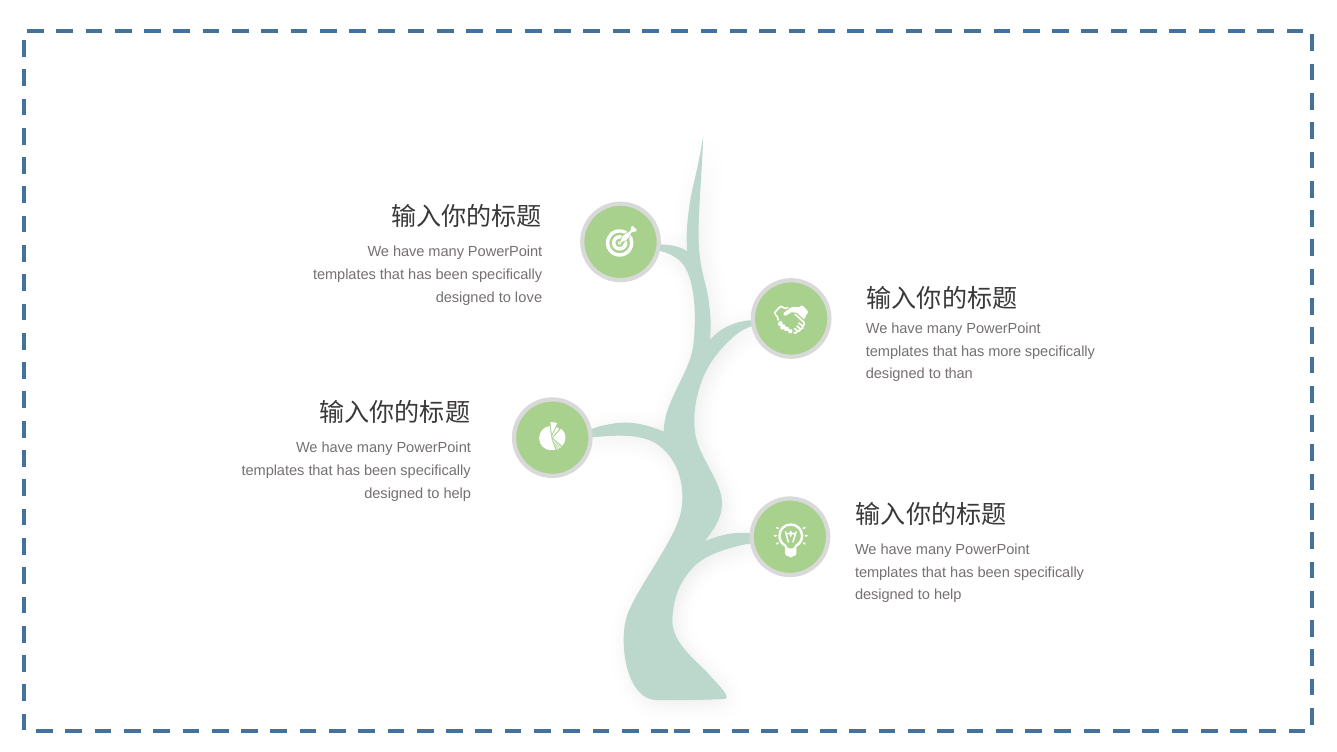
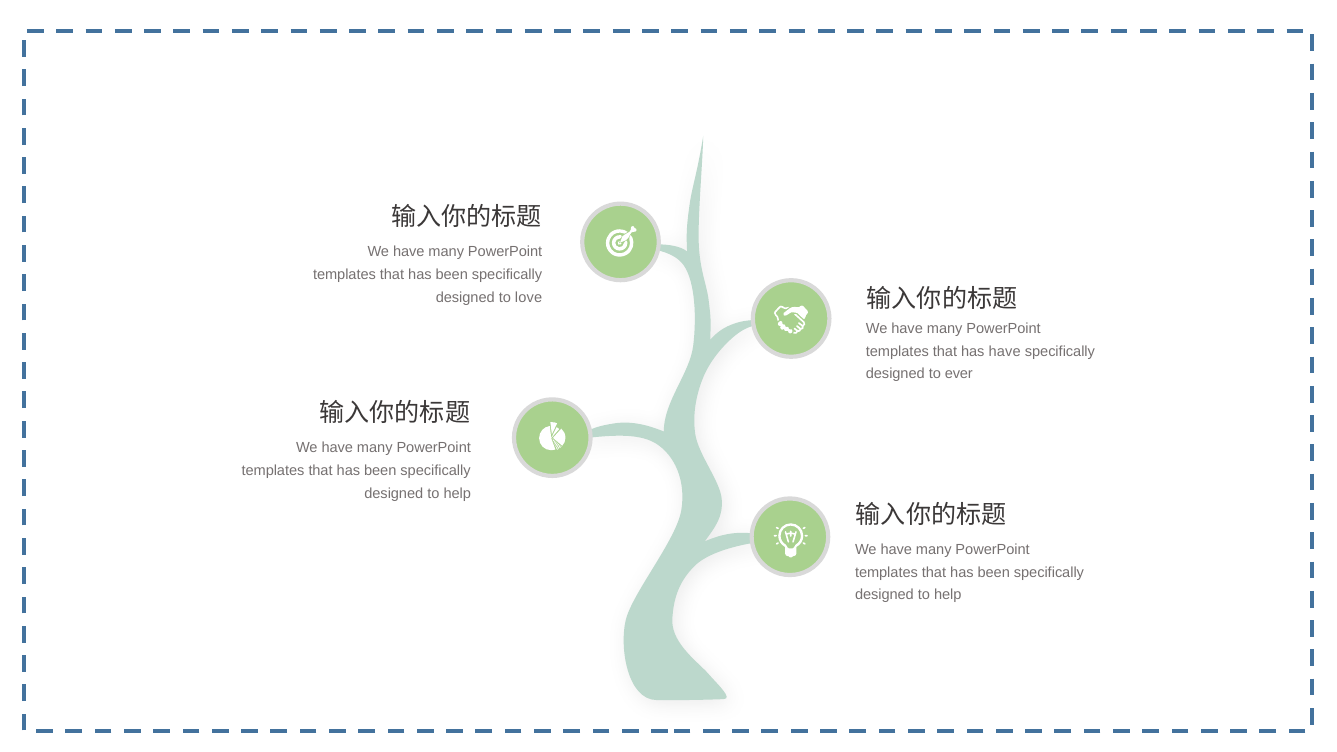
has more: more -> have (1005, 351)
than: than -> ever (959, 374)
